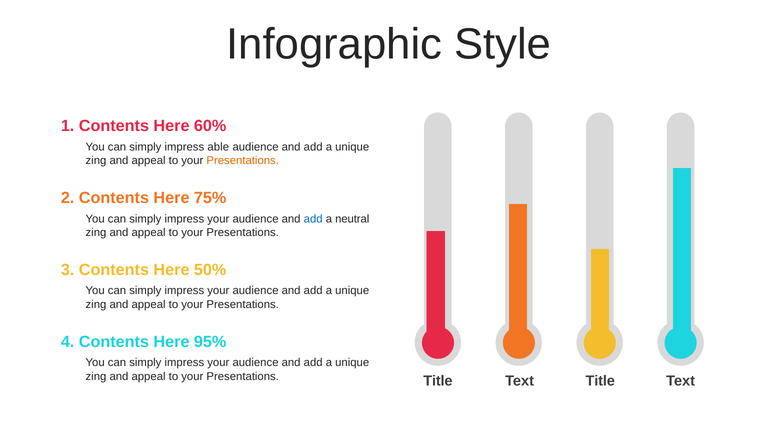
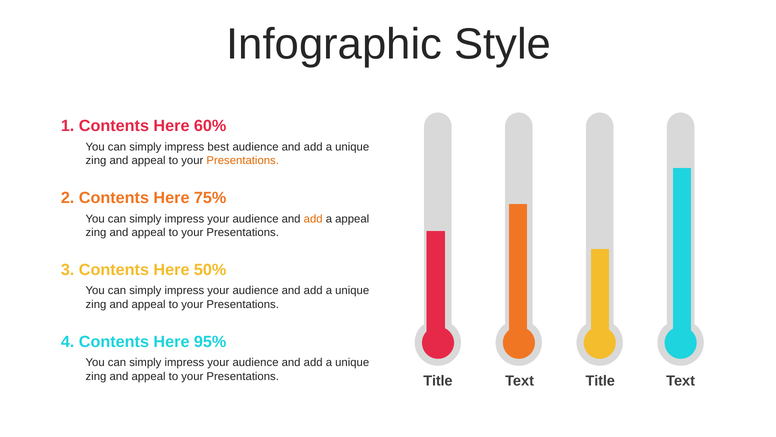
able: able -> best (218, 147)
add colour: blue -> orange (313, 219)
a neutral: neutral -> appeal (352, 219)
